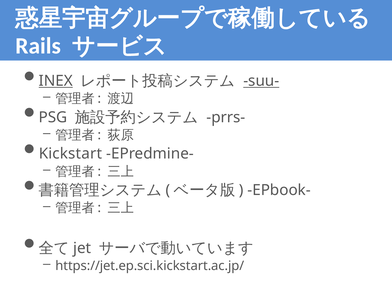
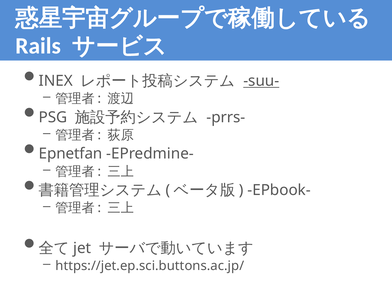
INEX underline: present -> none (56, 81)
Kickstart: Kickstart -> Epnetfan (71, 154)
https://jet.ep.sci.kickstart.ac.jp/: https://jet.ep.sci.kickstart.ac.jp/ -> https://jet.ep.sci.buttons.ac.jp/ (150, 266)
